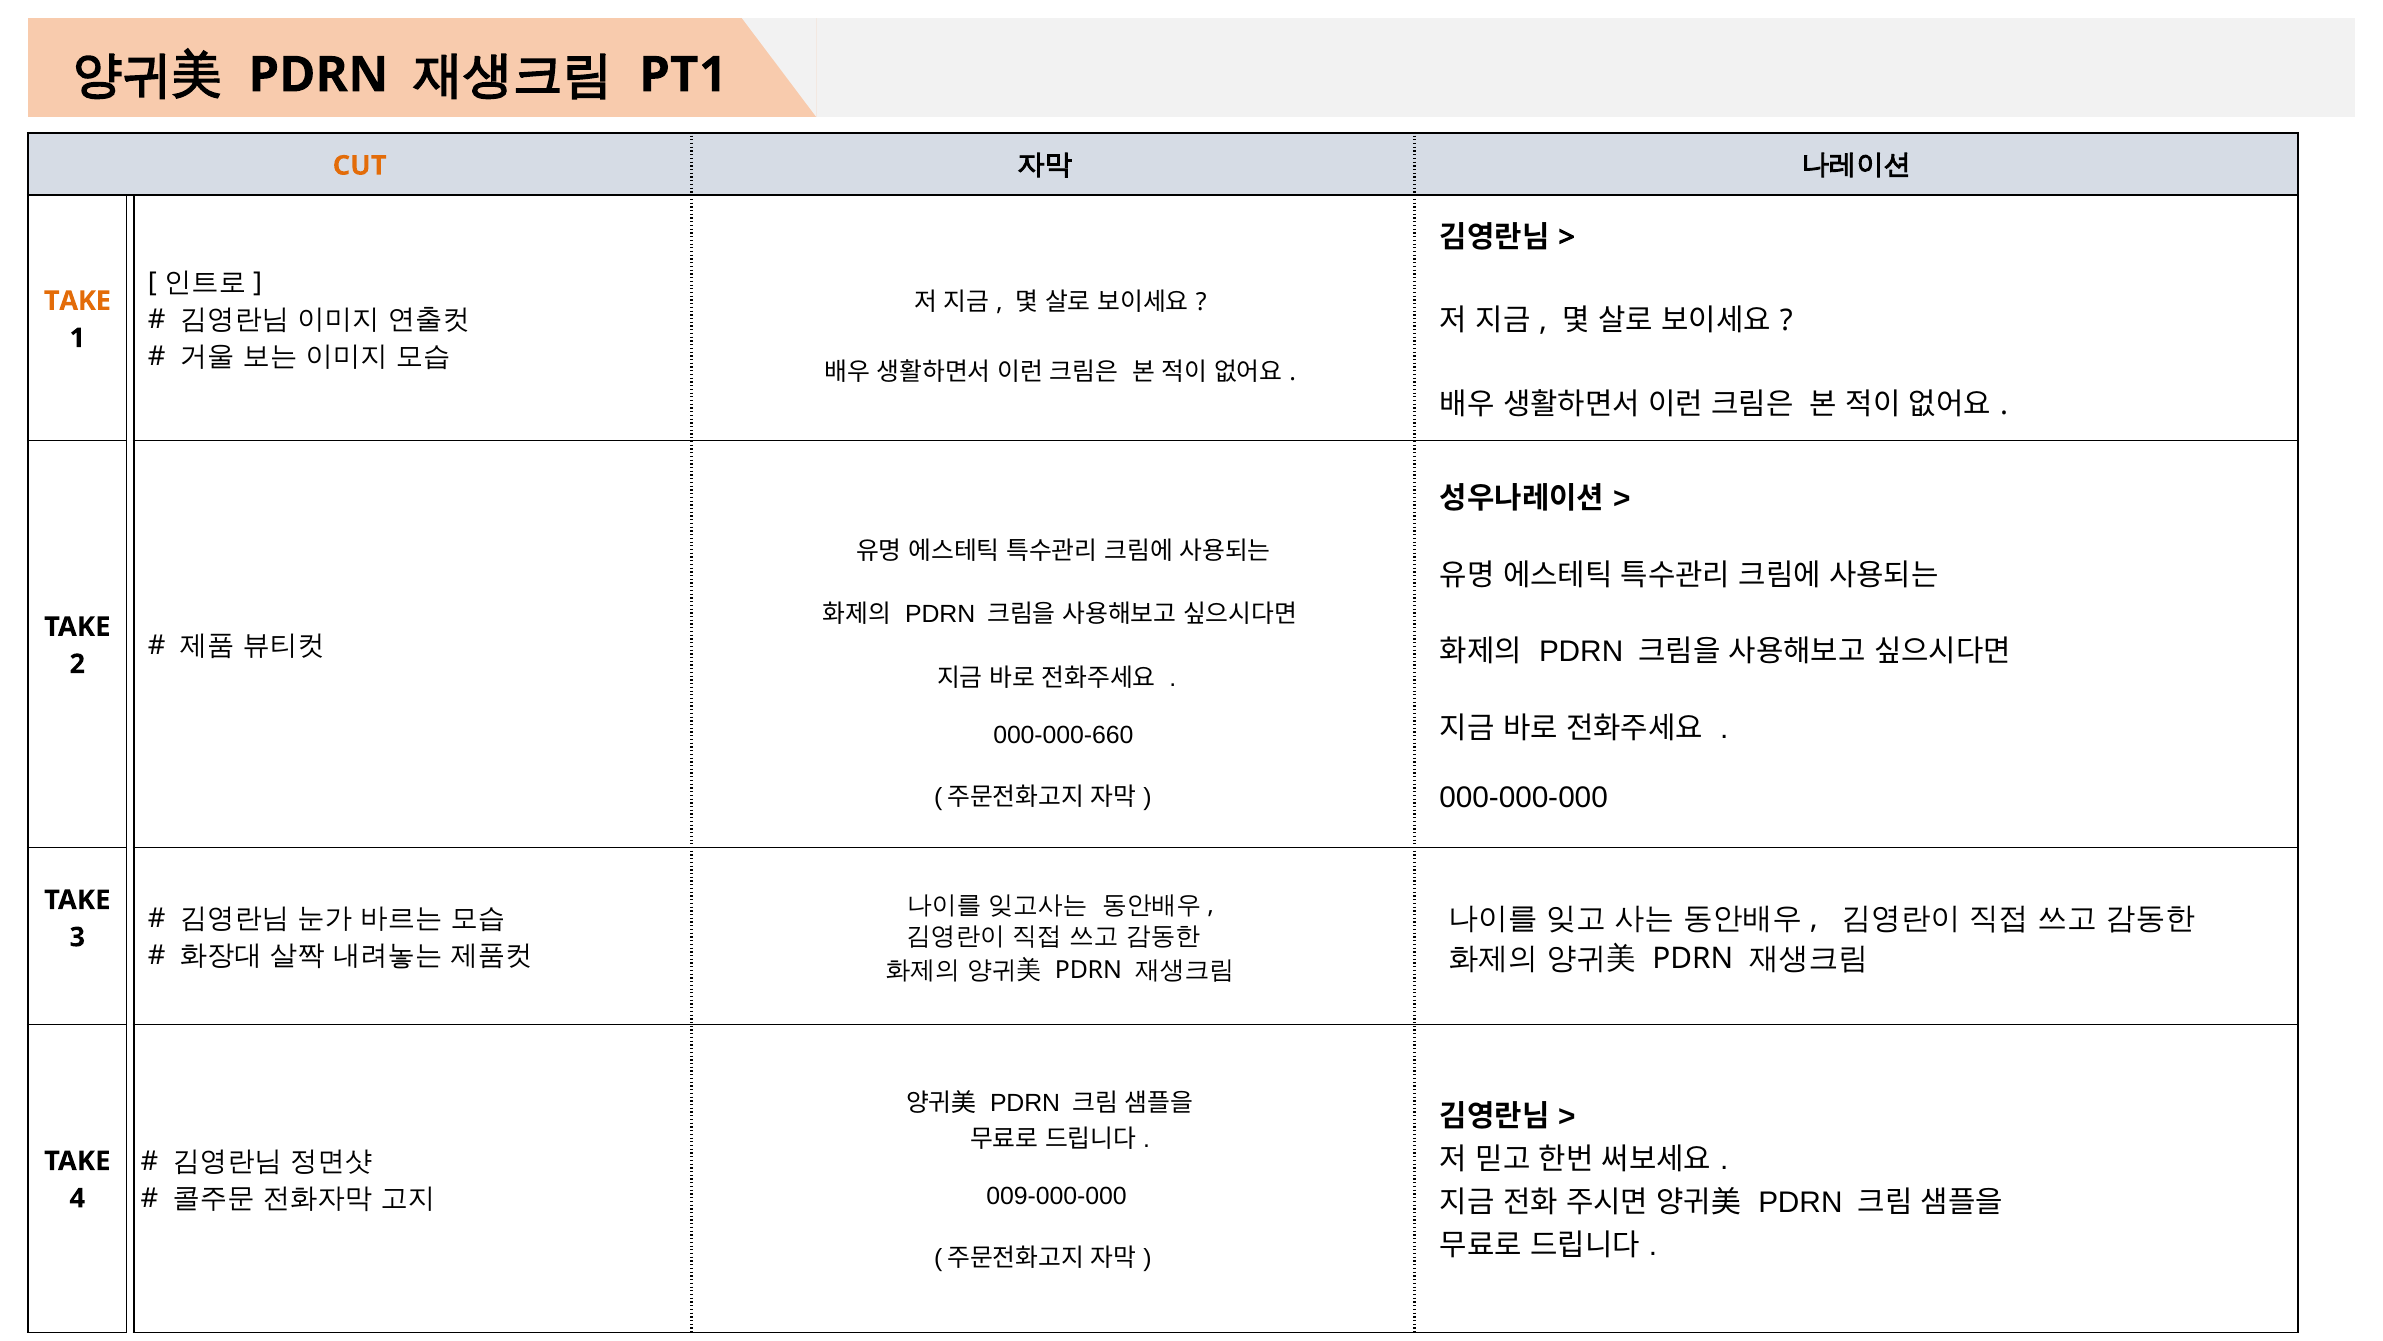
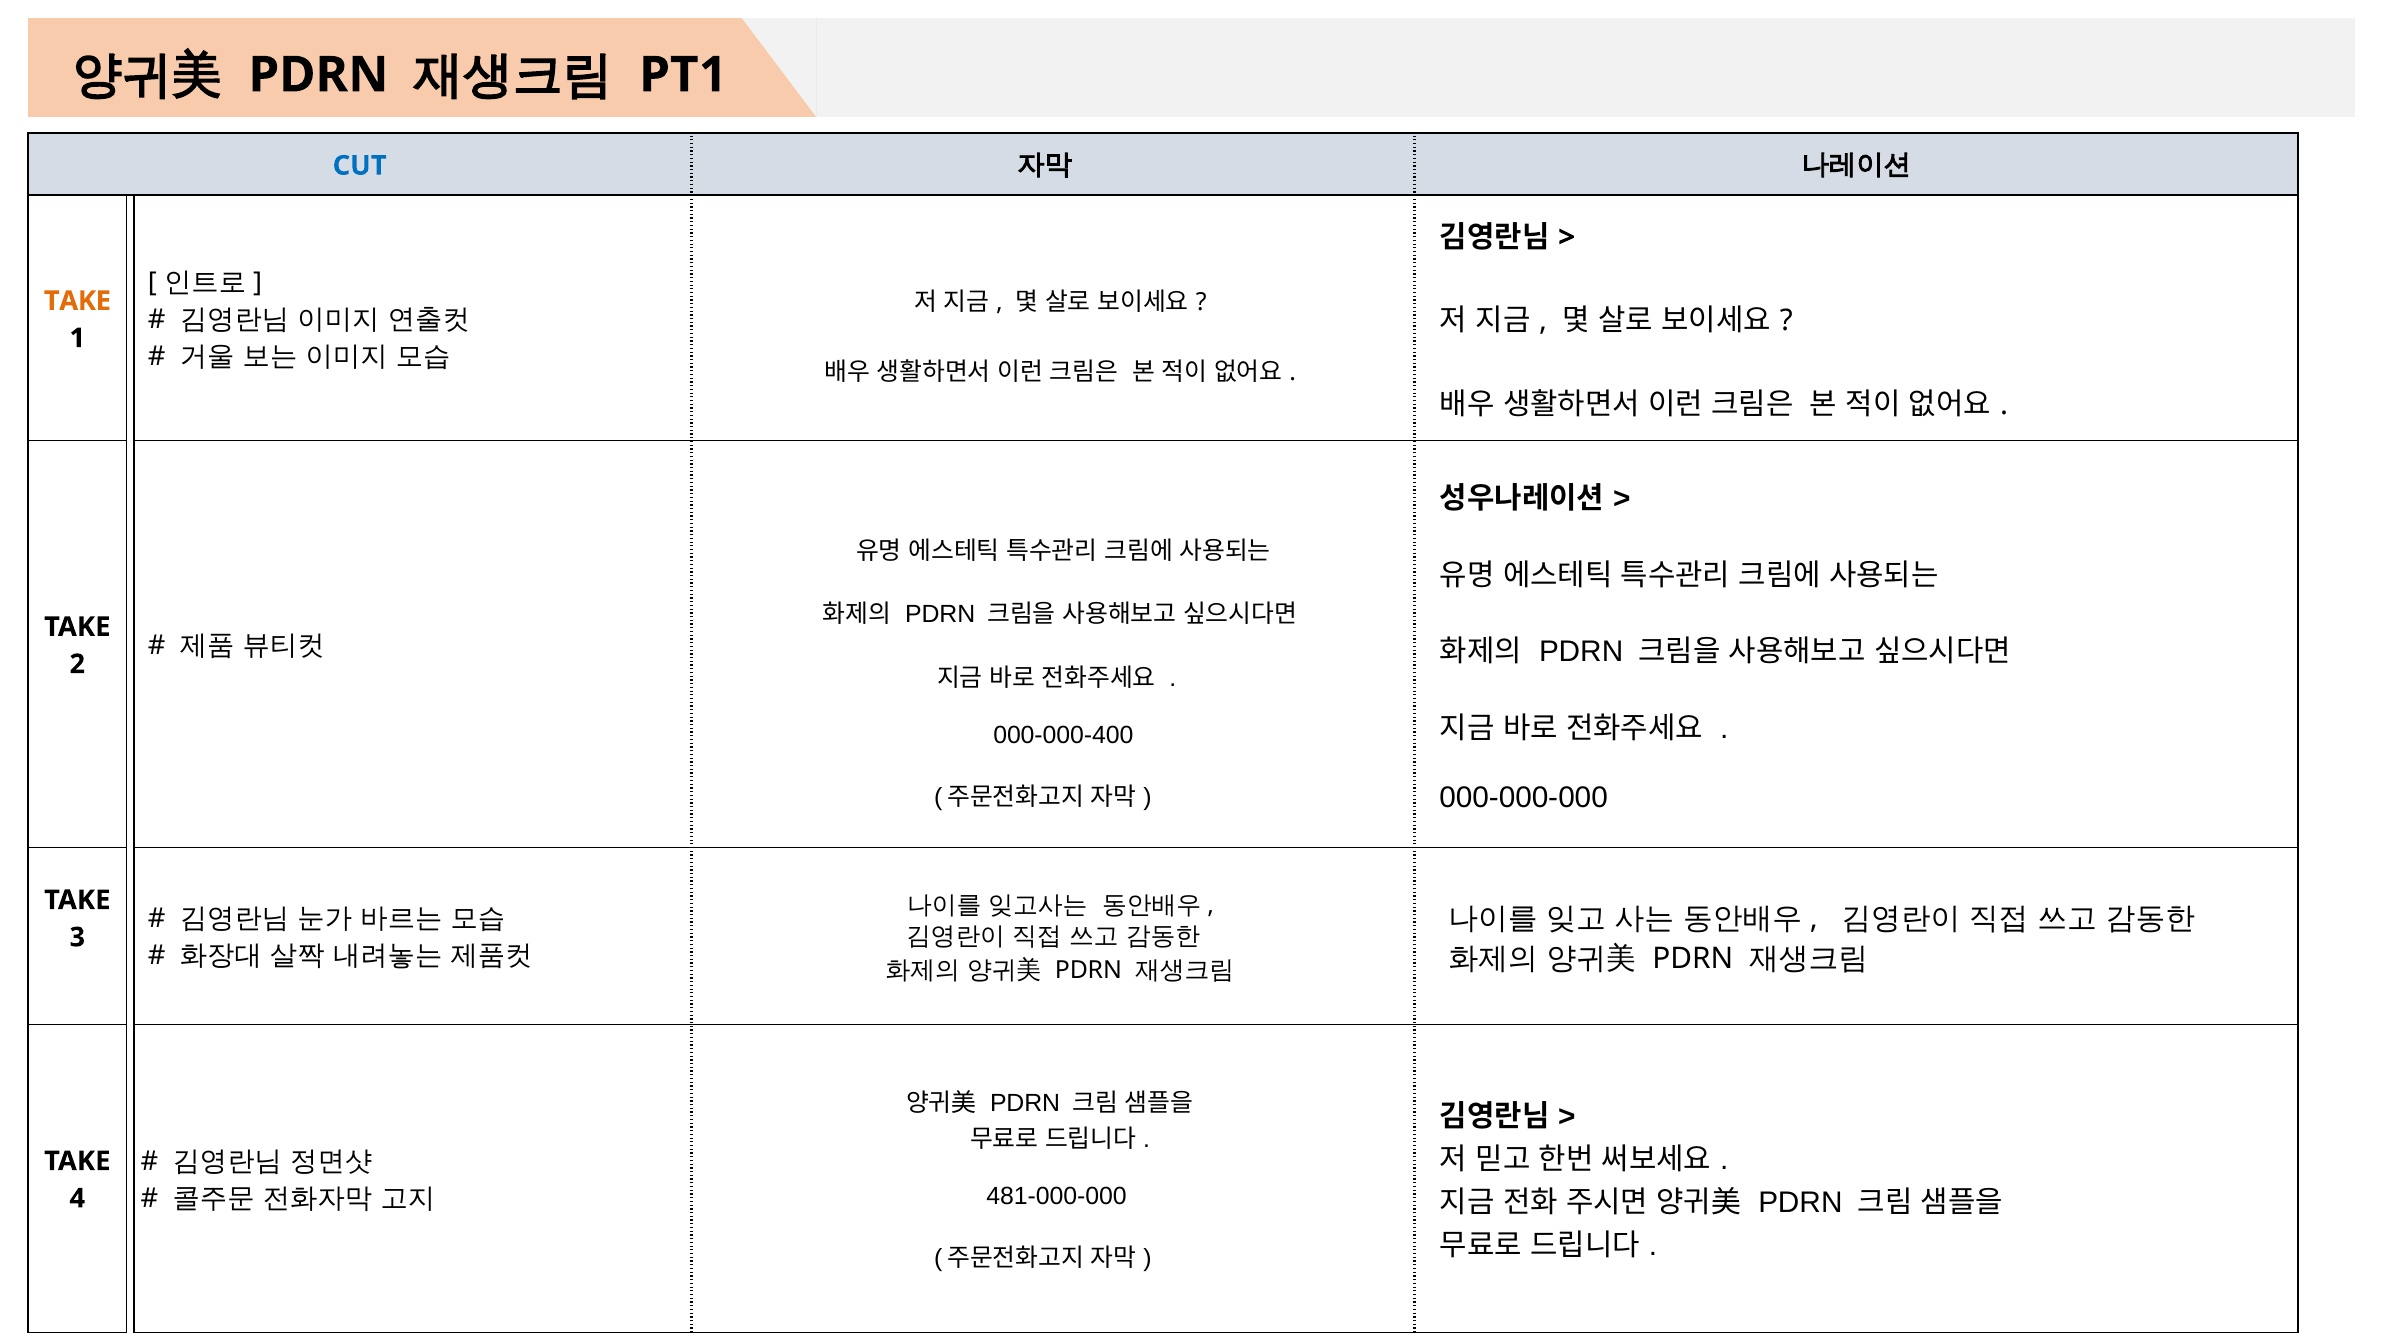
CUT colour: orange -> blue (360, 166)
000-000-660: 000-000-660 -> 000-000-400 (1063, 735)
009-000-000: 009-000-000 -> 481-000-000 (1057, 1196)
